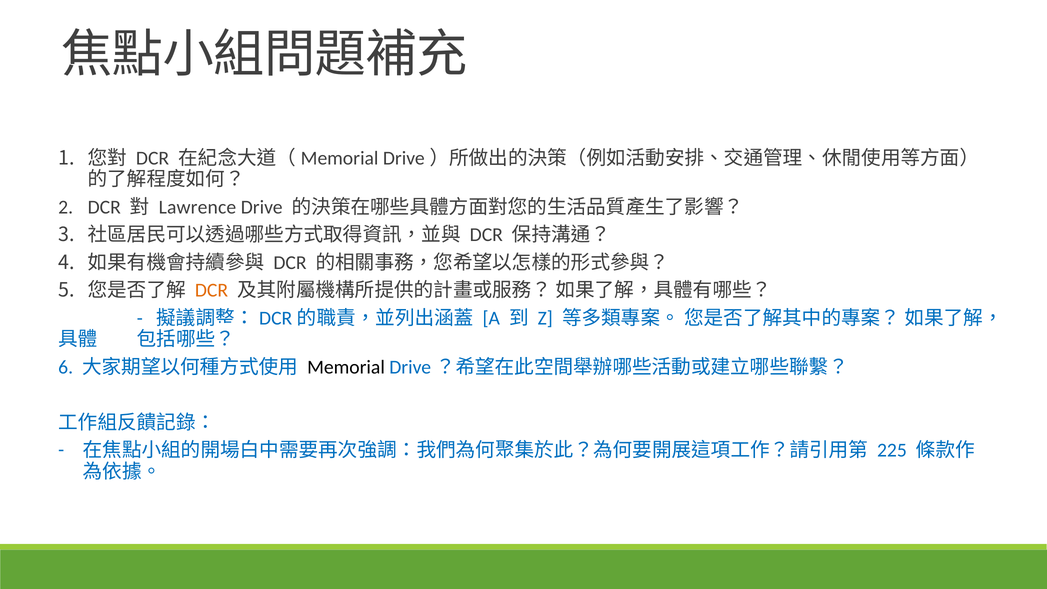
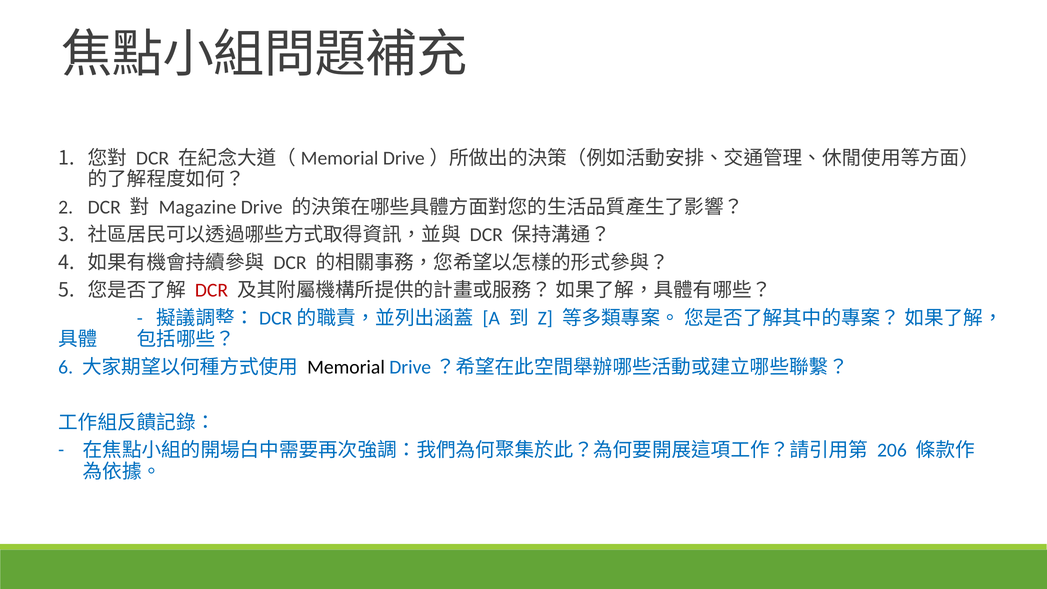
Lawrence: Lawrence -> Magazine (197, 207)
DCR colour: orange -> red (211, 290)
225: 225 -> 206 (892, 450)
